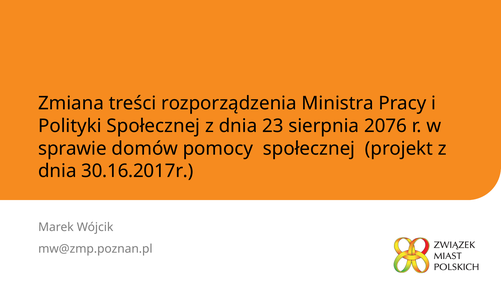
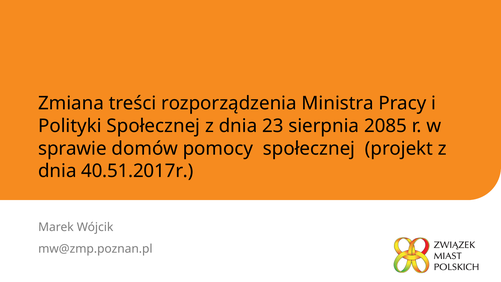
2076: 2076 -> 2085 (386, 126)
30.16.2017r: 30.16.2017r -> 40.51.2017r (137, 171)
